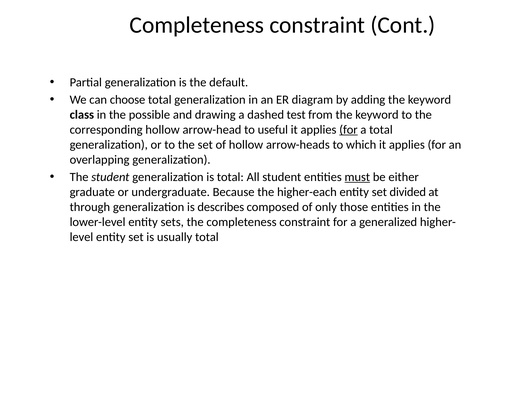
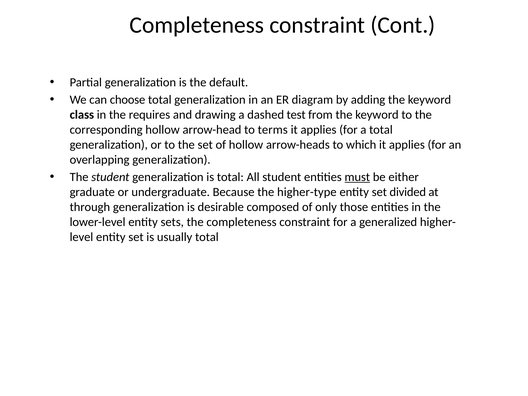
possible: possible -> requires (149, 115)
useful: useful -> terms (273, 130)
for underline: present -> none (348, 130)
higher-each: higher-each -> higher-type (307, 192)
describes: describes -> desirable (221, 207)
